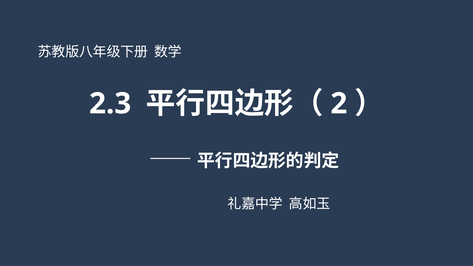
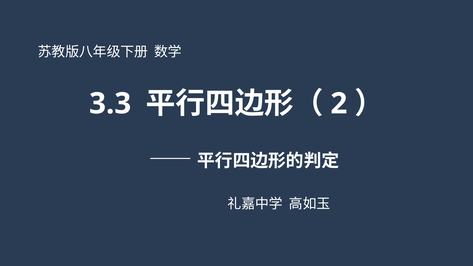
2.3: 2.3 -> 3.3 (110, 104)
